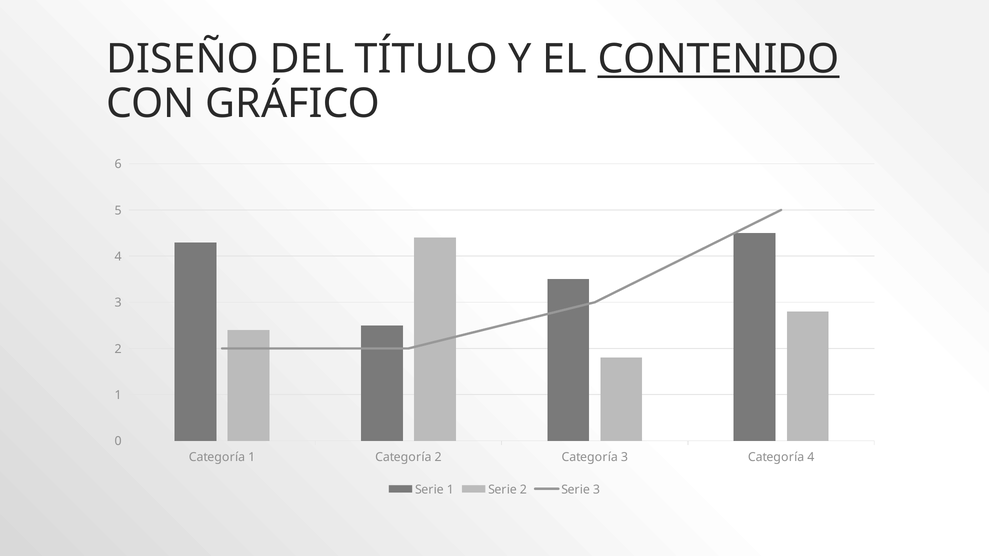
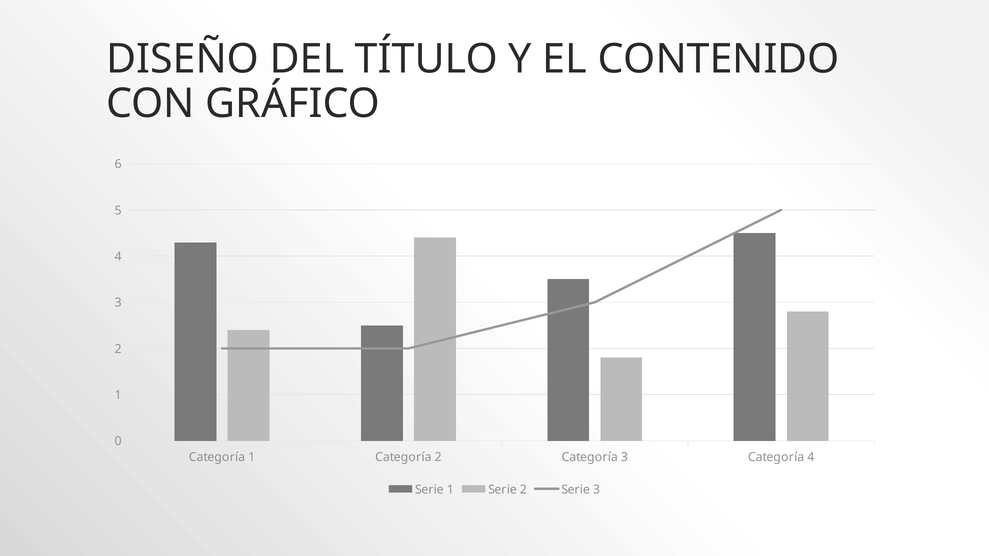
CONTENIDO underline: present -> none (719, 59)
